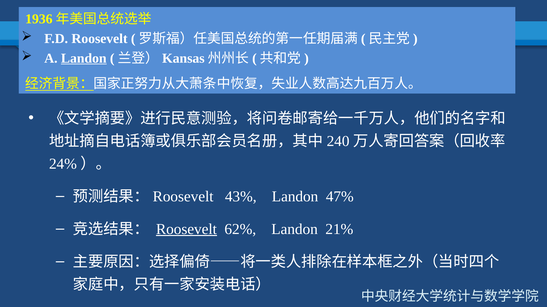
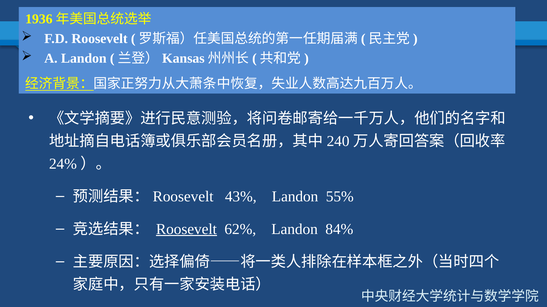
Landon underline: present -> none (84, 58)
47%: 47% -> 55% (340, 197)
21%: 21% -> 84% (339, 230)
